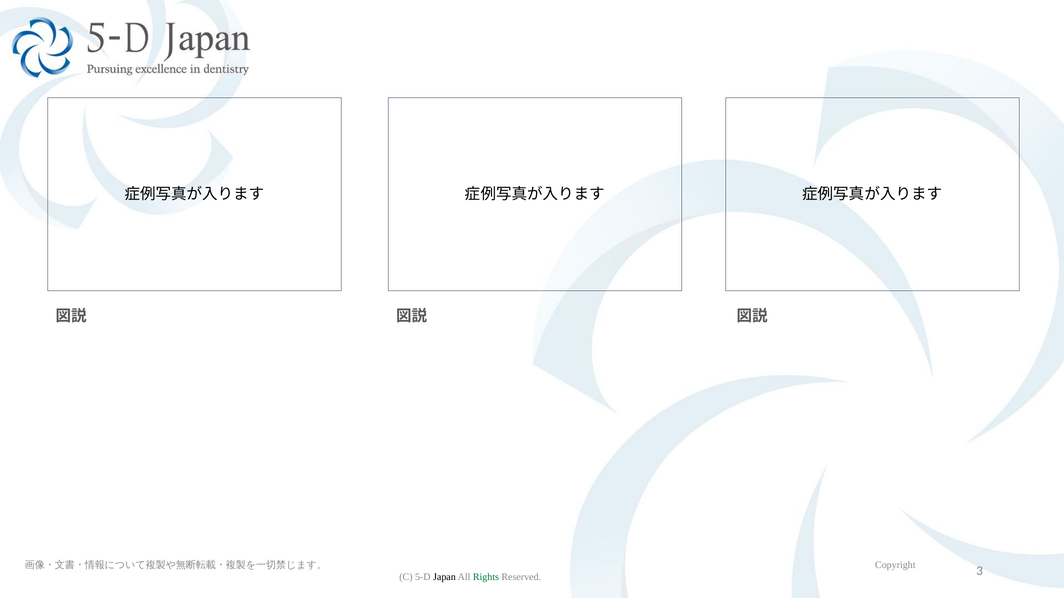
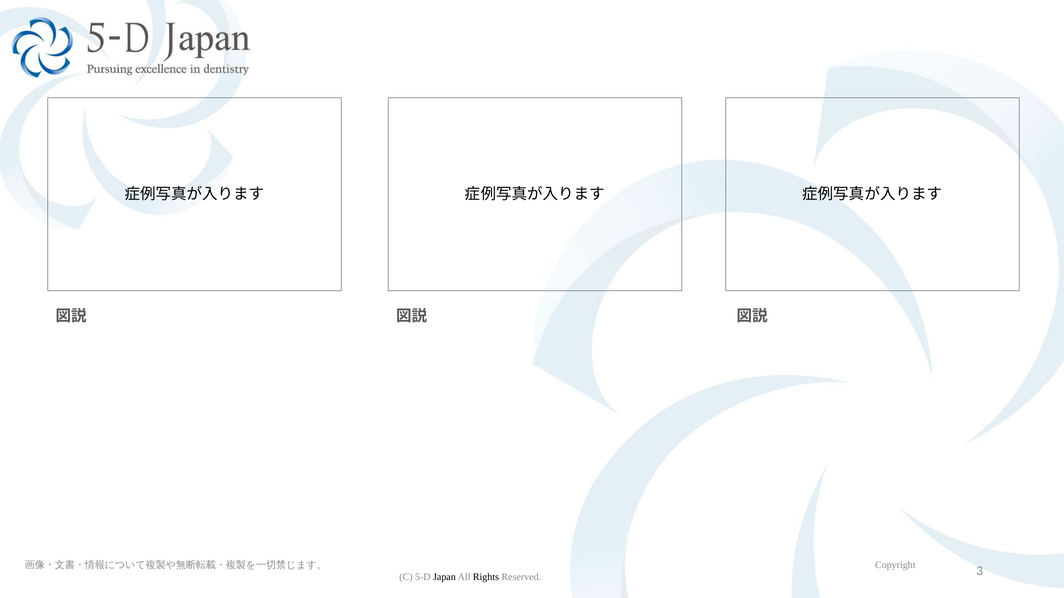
Rights colour: green -> black (486, 577)
